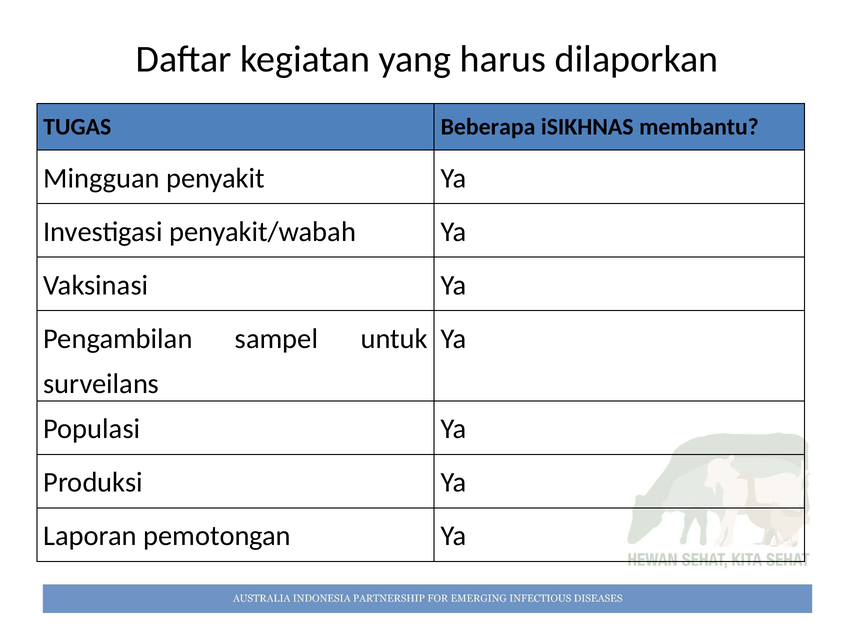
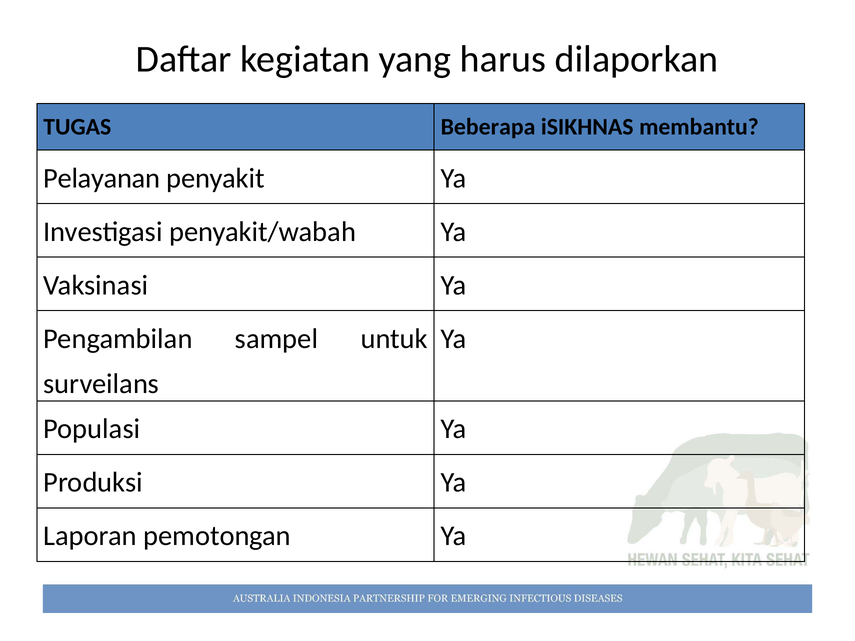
Mingguan: Mingguan -> Pelayanan (102, 178)
